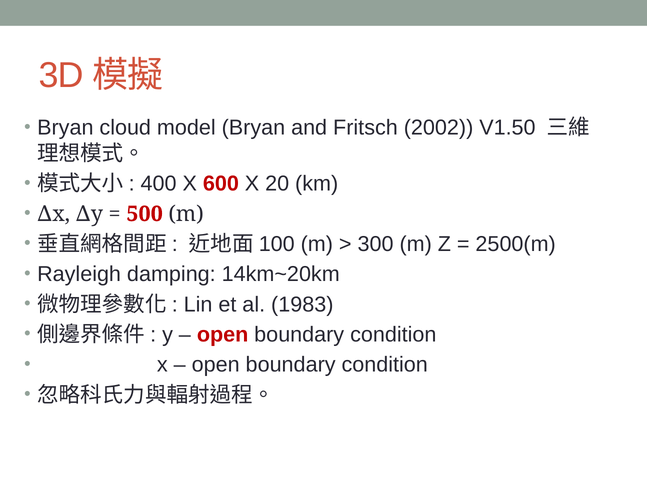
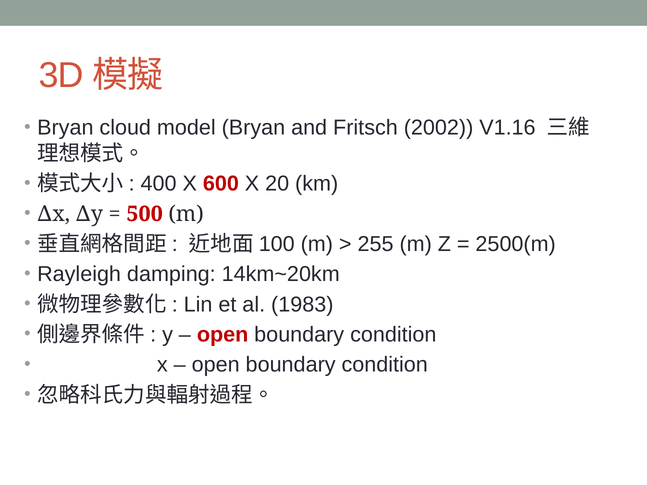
V1.50: V1.50 -> V1.16 (507, 128)
300: 300 -> 255 (376, 244)
